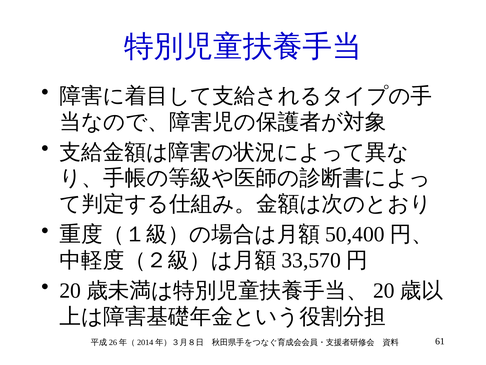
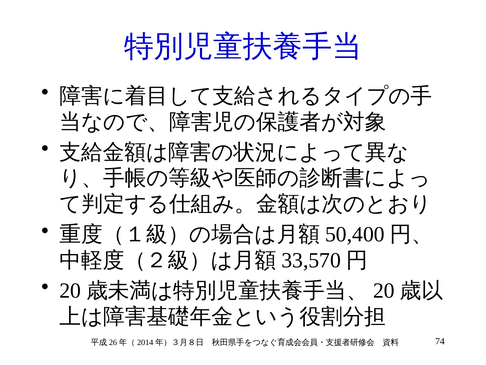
61: 61 -> 74 (440, 341)
